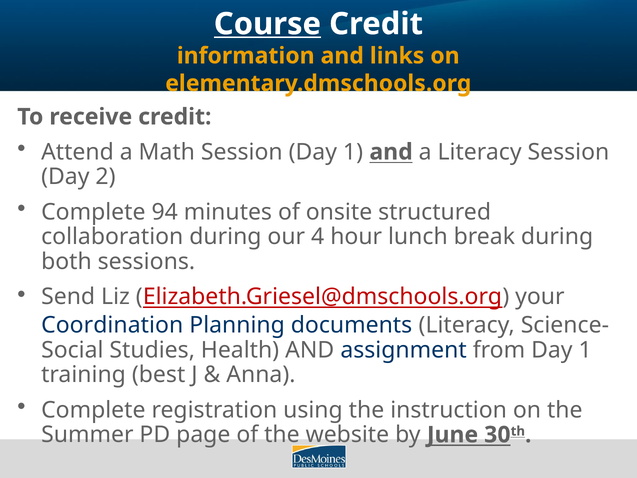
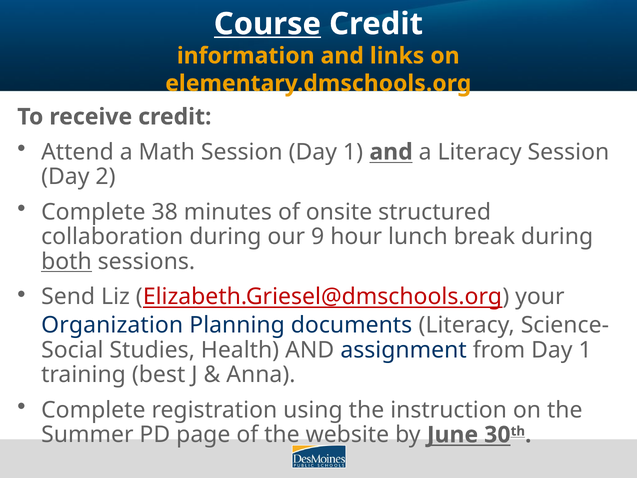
94: 94 -> 38 (165, 212)
4: 4 -> 9 (318, 237)
both underline: none -> present (66, 261)
Coordination: Coordination -> Organization (112, 325)
